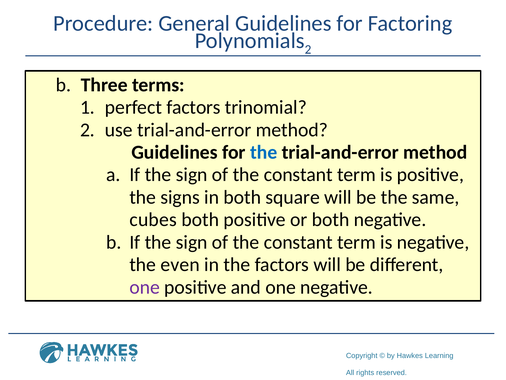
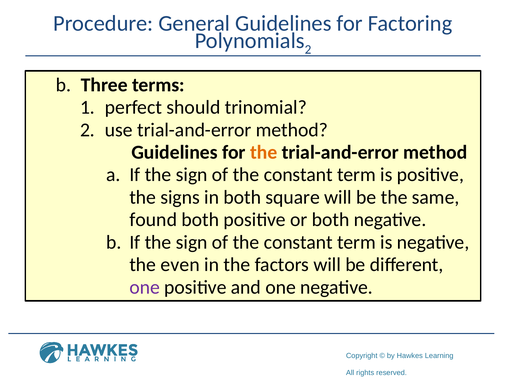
perfect factors: factors -> should (193, 107)
the colour: blue -> orange (264, 152)
cubes: cubes -> found (153, 219)
